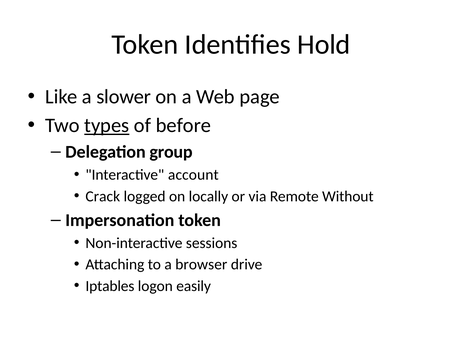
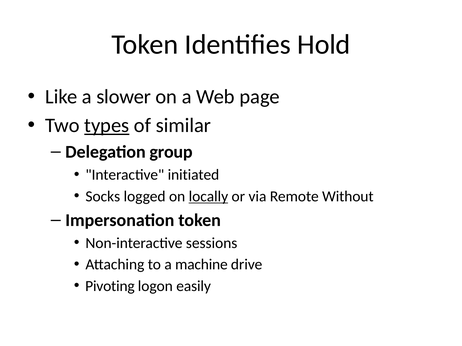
before: before -> similar (183, 126)
account: account -> initiated (193, 175)
Crack: Crack -> Socks (103, 197)
locally underline: none -> present (208, 197)
browser: browser -> machine (201, 265)
Iptables: Iptables -> Pivoting (110, 287)
